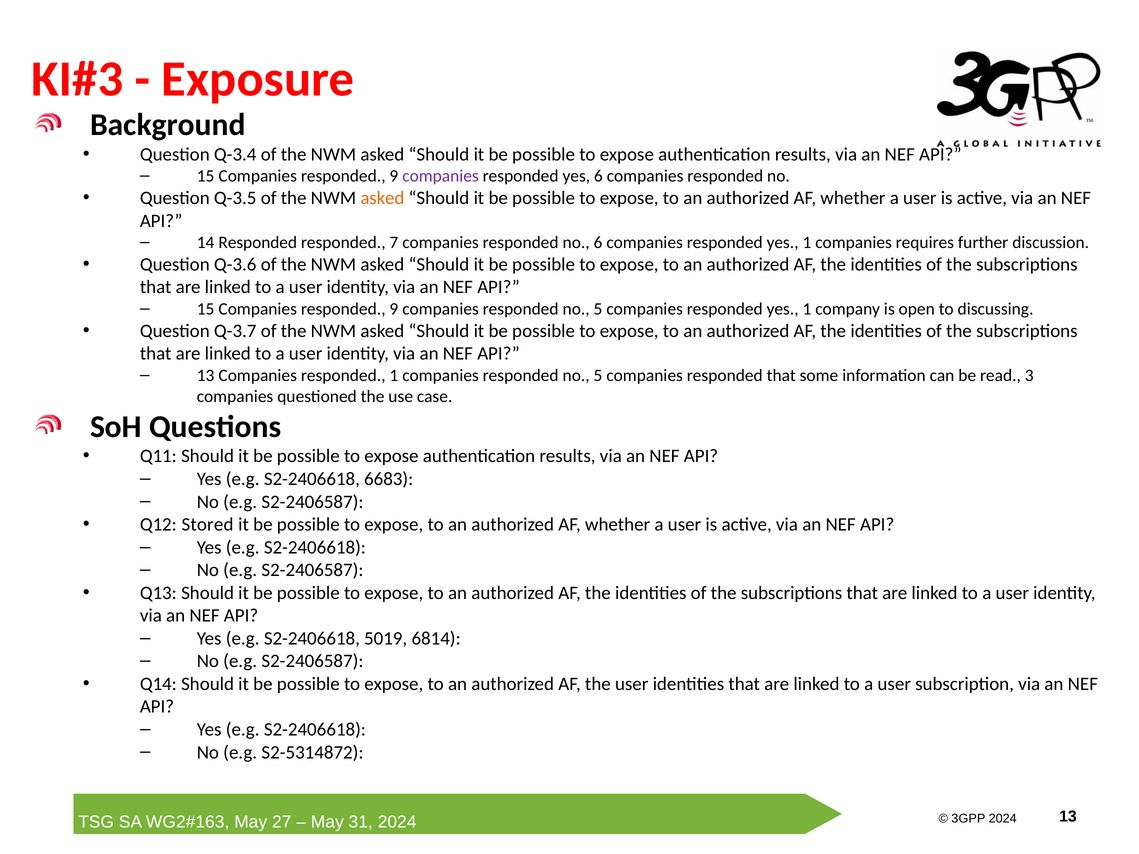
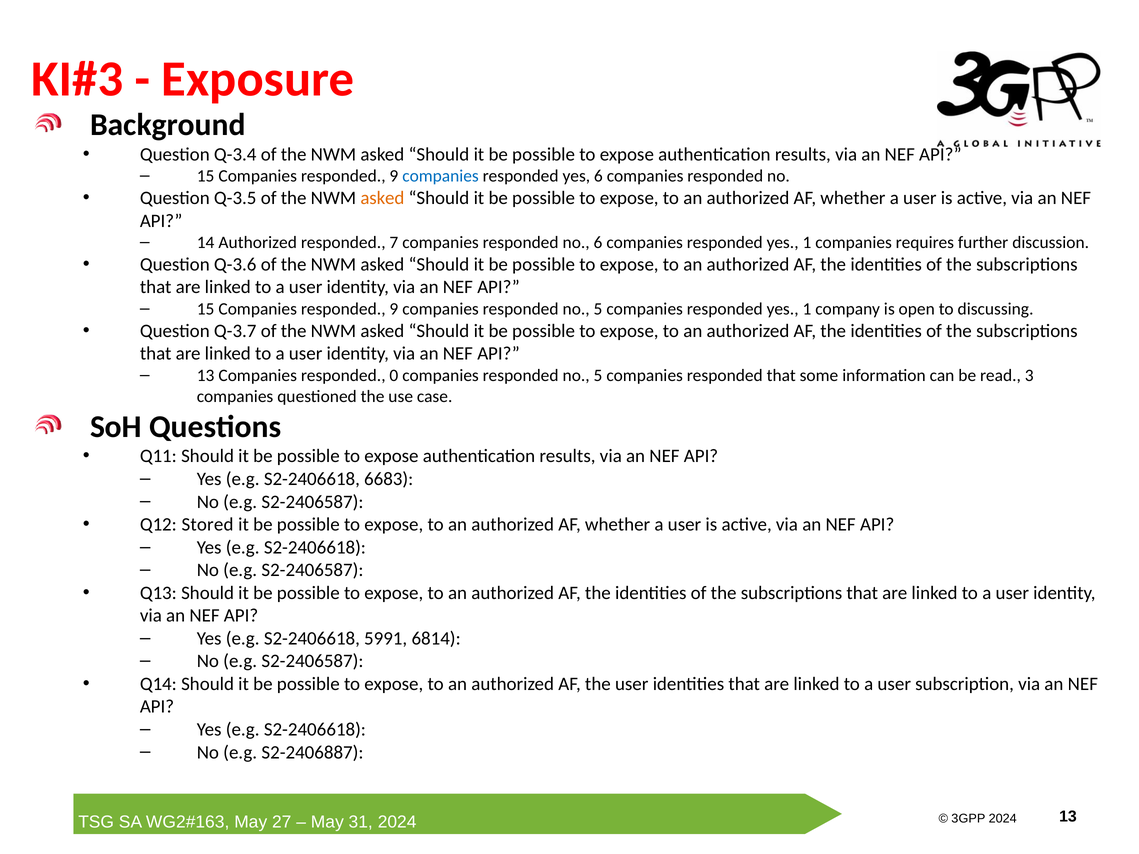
companies colour: purple -> blue (441, 176)
14 Responded: Responded -> Authorized (258, 243)
responded 1: 1 -> 0 (394, 376)
5019: 5019 -> 5991 (386, 639)
S2-5314872: S2-5314872 -> S2-2406887 (312, 752)
